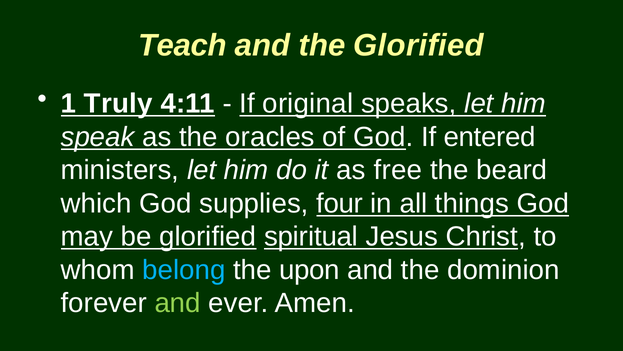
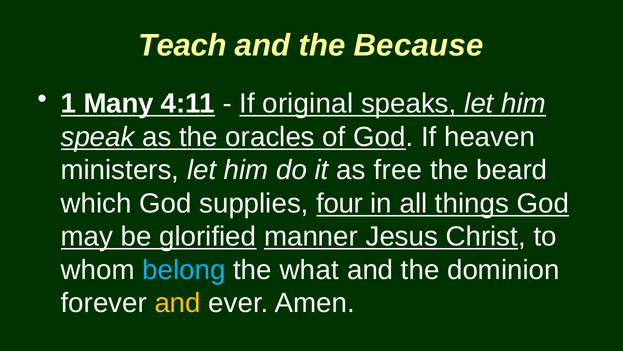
the Glorified: Glorified -> Because (419, 45)
Truly: Truly -> Many (119, 103)
entered: entered -> heaven (490, 137)
spiritual: spiritual -> manner (311, 236)
upon: upon -> what (309, 270)
and colour: light green -> yellow (178, 303)
